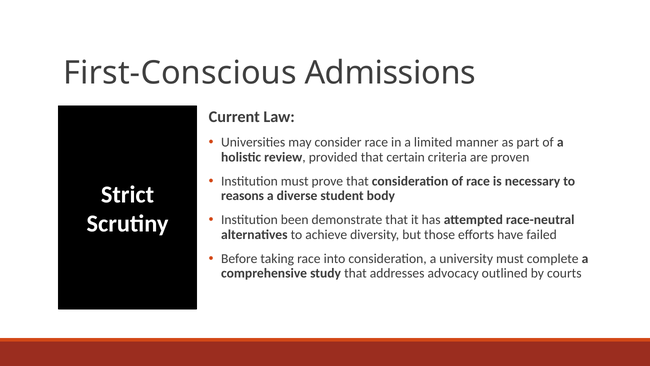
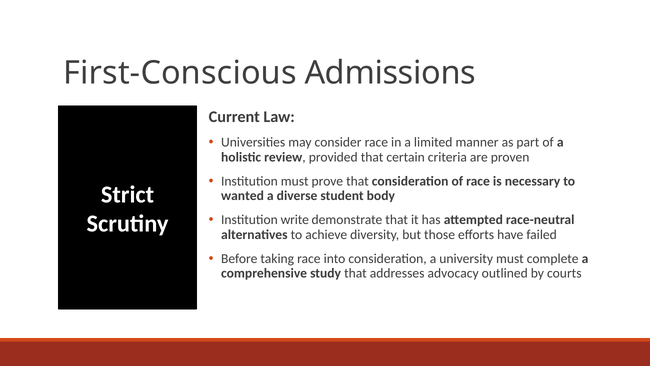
reasons: reasons -> wanted (242, 196)
been: been -> write (295, 220)
